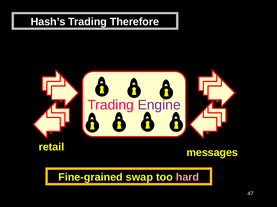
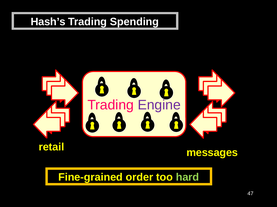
Therefore: Therefore -> Spending (134, 22)
swap: swap -> order (139, 178)
hard colour: pink -> light green (187, 178)
